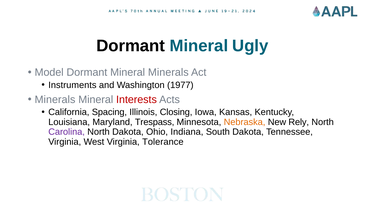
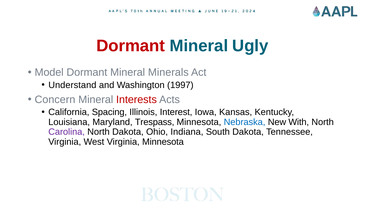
Dormant colour: black -> red (131, 46)
Instruments: Instruments -> Understand (72, 85)
1977: 1977 -> 1997 (180, 85)
Minerals: Minerals -> Concern (55, 99)
Closing: Closing -> Interest (176, 112)
Nebraska colour: orange -> blue (245, 122)
Rely: Rely -> With (299, 122)
Virginia Tolerance: Tolerance -> Minnesota (163, 141)
